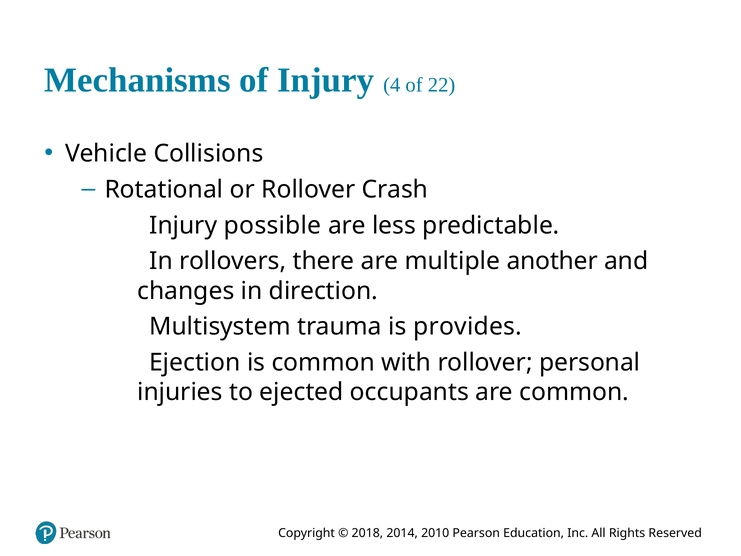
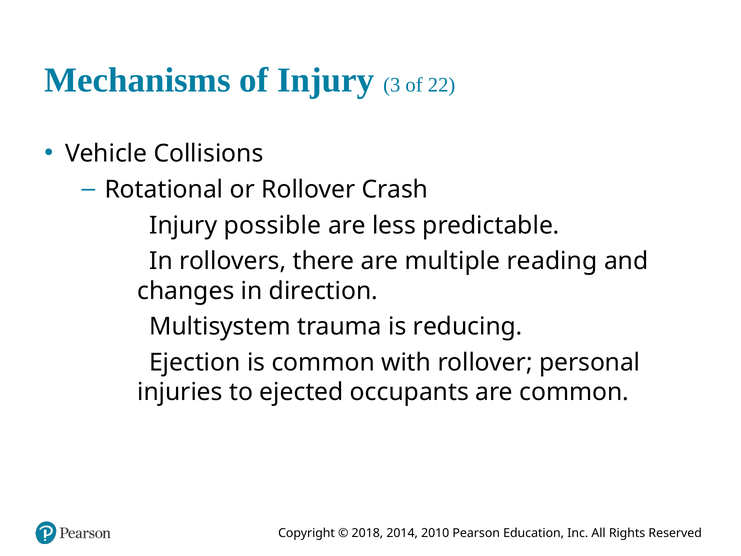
4: 4 -> 3 (392, 85)
another: another -> reading (552, 261)
provides: provides -> reducing (468, 327)
